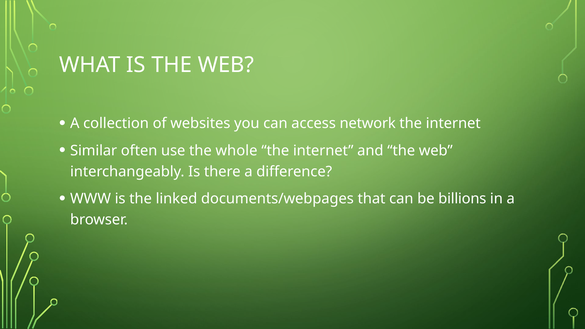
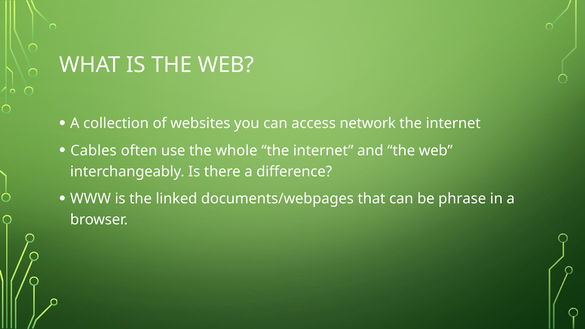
Similar: Similar -> Cables (94, 151)
billions: billions -> phrase (462, 199)
